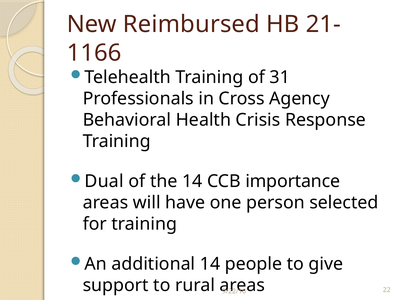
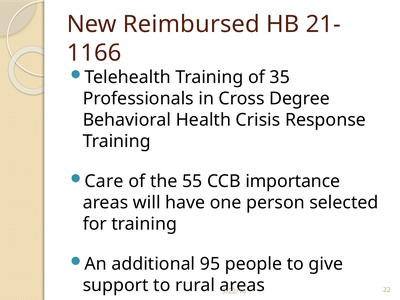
31: 31 -> 35 (280, 77)
Agency: Agency -> Degree (300, 99)
Dual: Dual -> Care (104, 181)
the 14: 14 -> 55 (192, 181)
additional 14: 14 -> 95 (210, 264)
